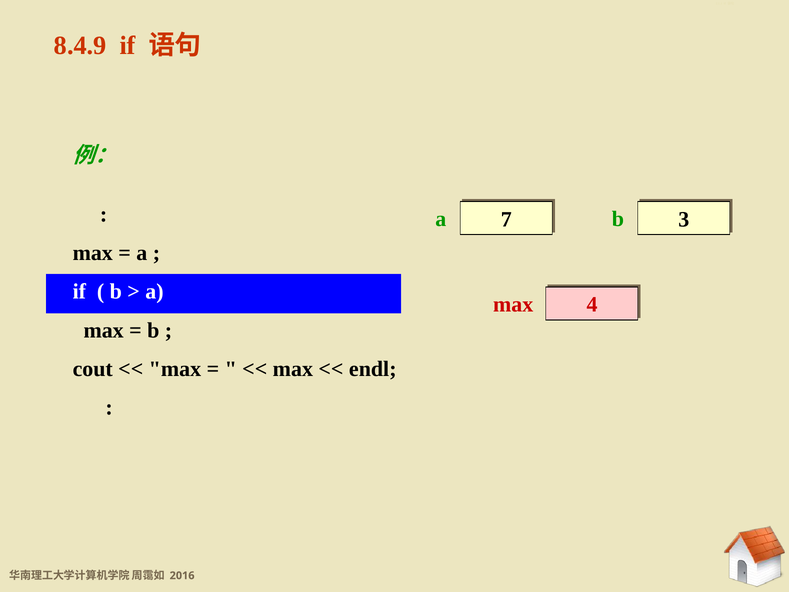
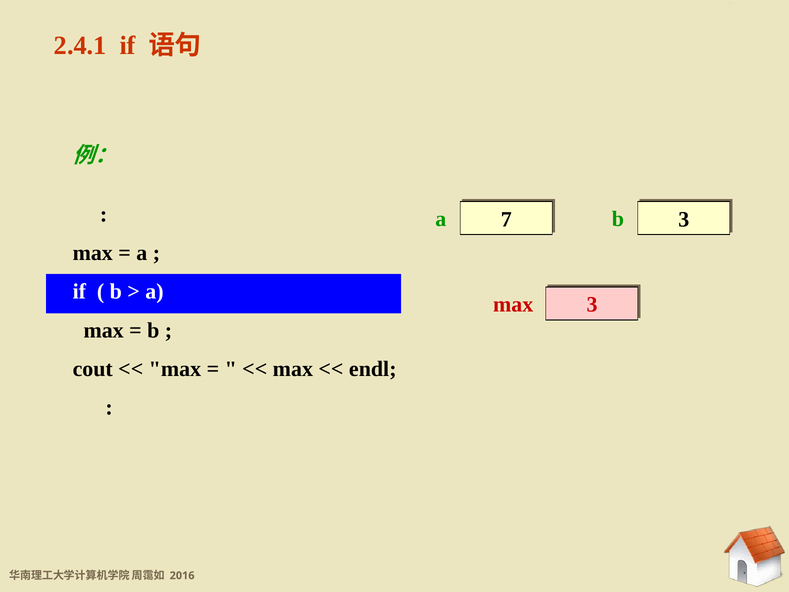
8.4.9: 8.4.9 -> 2.4.1 (80, 46)
max 4: 4 -> 3 (592, 304)
